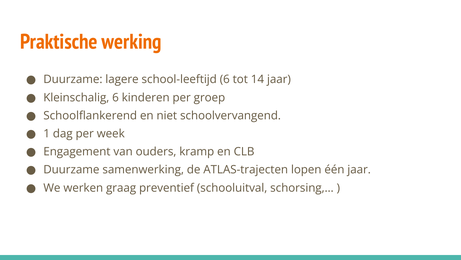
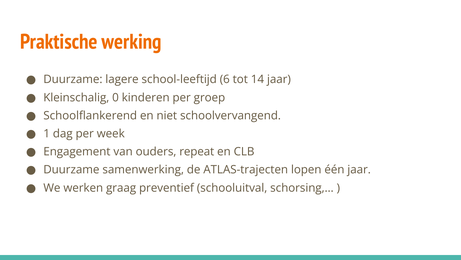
Kleinschalig 6: 6 -> 0 (116, 97)
kramp: kramp -> repeat (197, 151)
